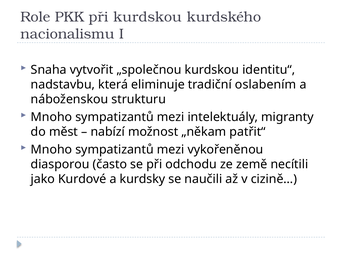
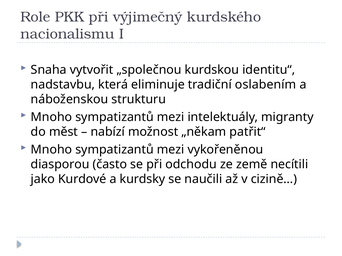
při kurdskou: kurdskou -> výjimečný (148, 17)
